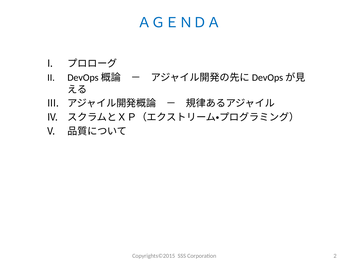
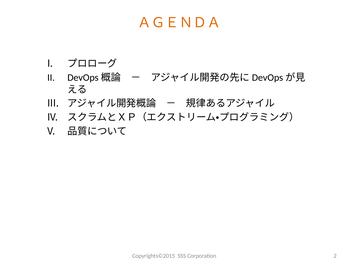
ＡＧＥＮＤＡ colour: blue -> orange (179, 23)
